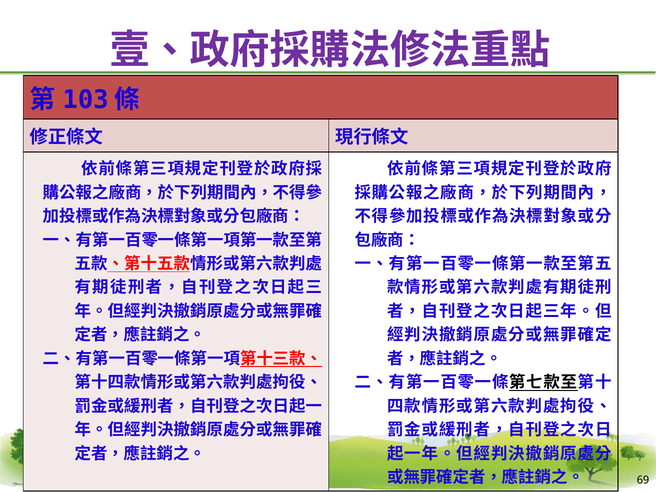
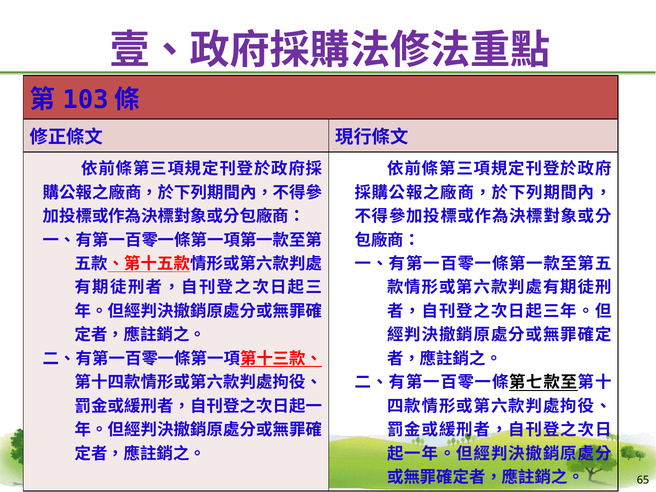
69: 69 -> 65 (643, 480)
